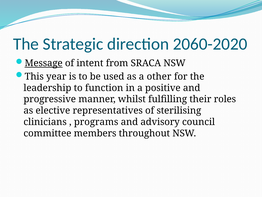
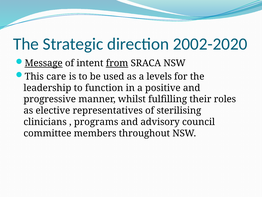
2060-2020: 2060-2020 -> 2002-2020 (210, 44)
from underline: none -> present (117, 63)
year: year -> care (56, 76)
other: other -> levels (159, 76)
